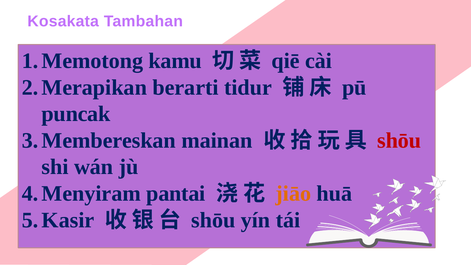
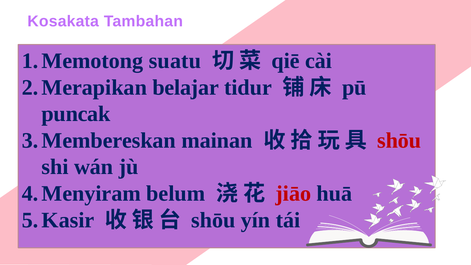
kamu: kamu -> suatu (175, 61)
berarti: berarti -> belajar (186, 87)
pantai: pantai -> belum (176, 194)
jiāo colour: orange -> red (293, 194)
